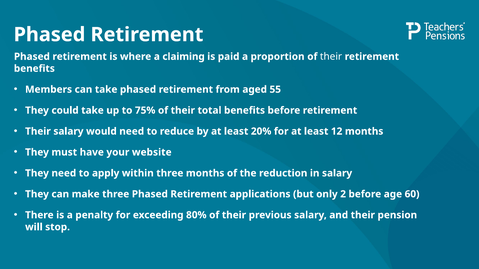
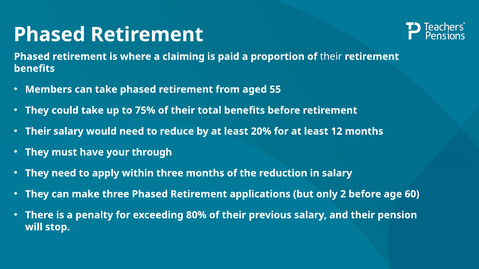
website: website -> through (152, 152)
